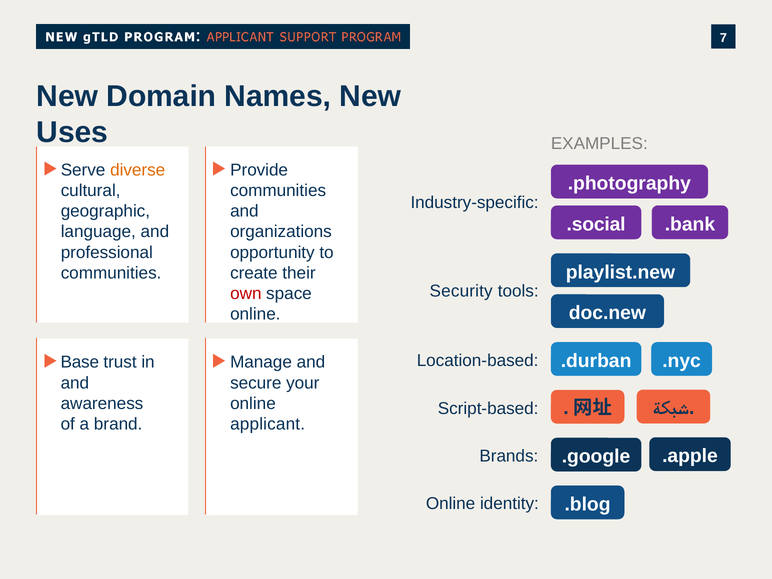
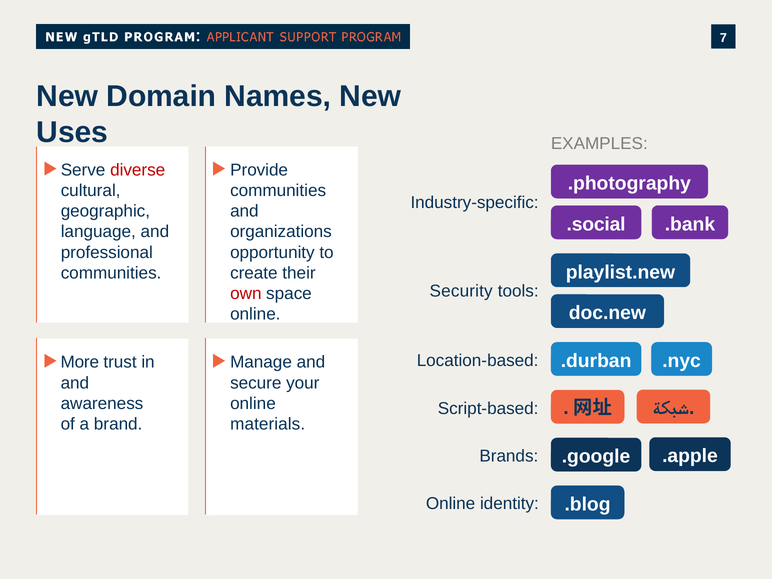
diverse colour: orange -> red (138, 170)
Base: Base -> More (80, 362)
applicant: applicant -> materials (268, 424)
